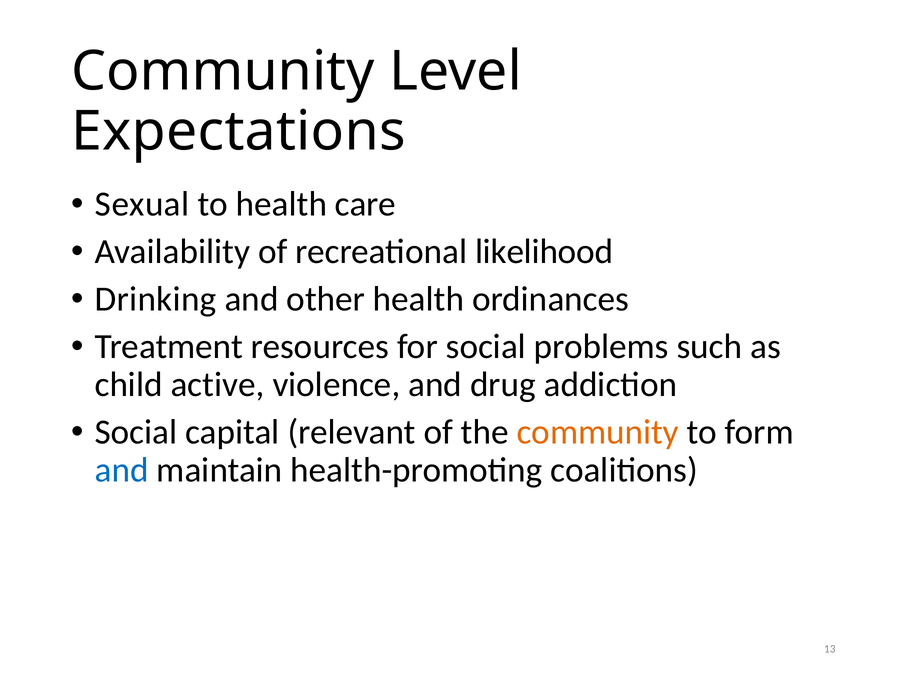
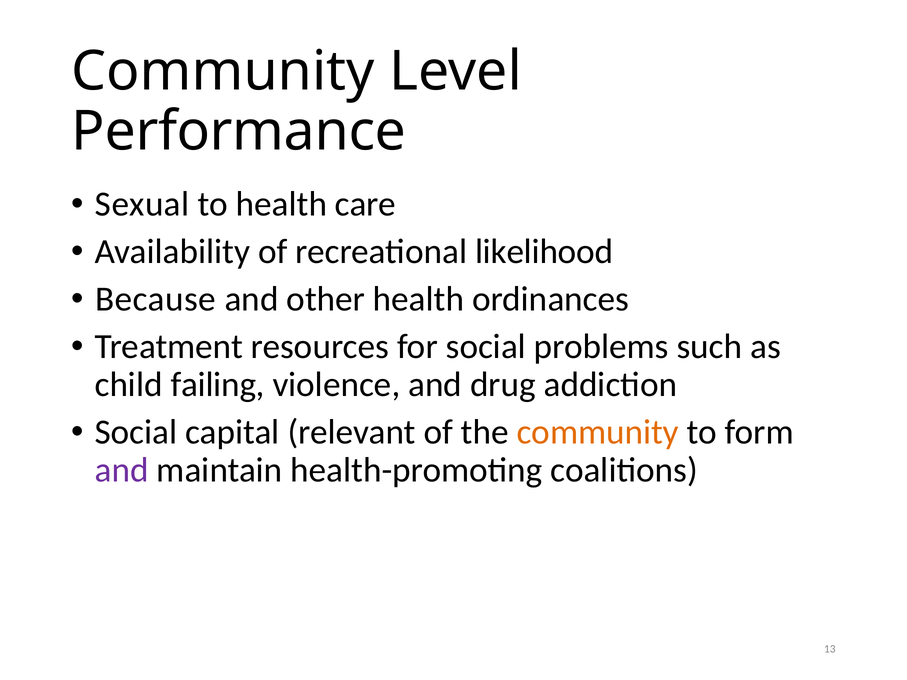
Expectations: Expectations -> Performance (239, 132)
Drinking: Drinking -> Because (156, 299)
active: active -> failing (218, 385)
and colour: blue -> purple (122, 470)
